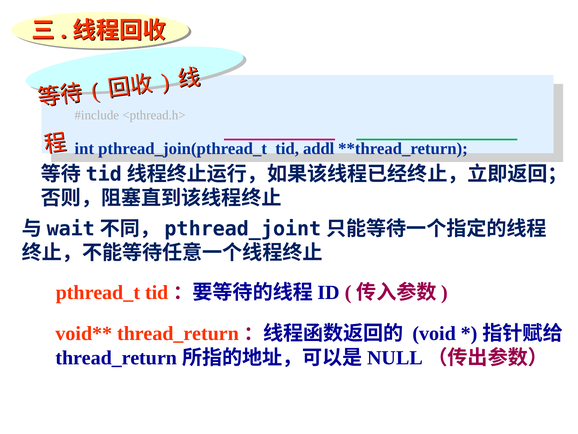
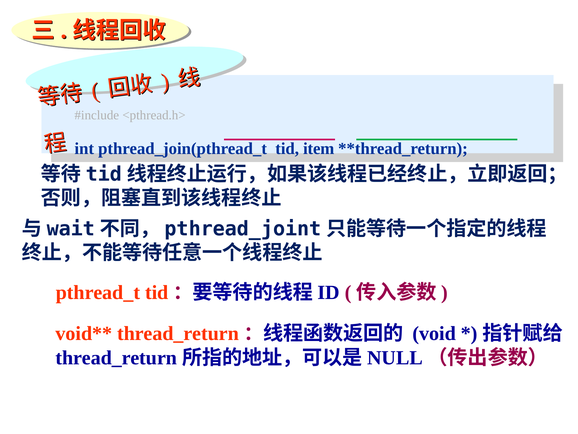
addl: addl -> item (319, 148)
